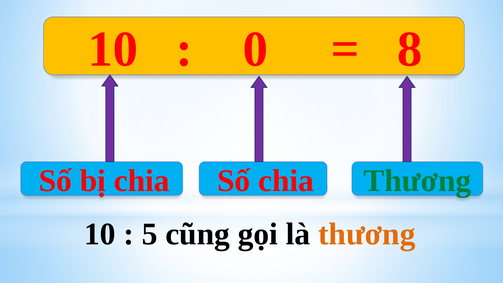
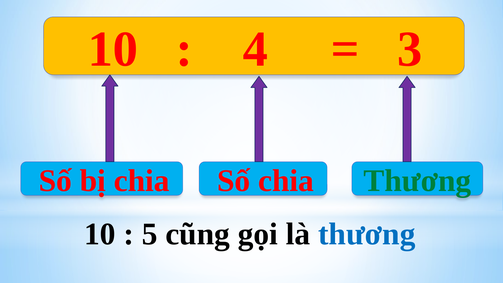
0: 0 -> 4 (255, 49)
8: 8 -> 3 (410, 49)
thương colour: orange -> blue (367, 234)
